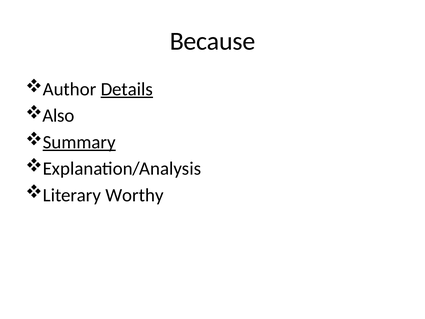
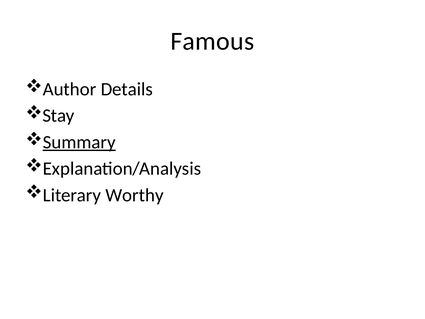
Because: Because -> Famous (212, 41)
Details underline: present -> none (127, 89)
Also: Also -> Stay (58, 116)
